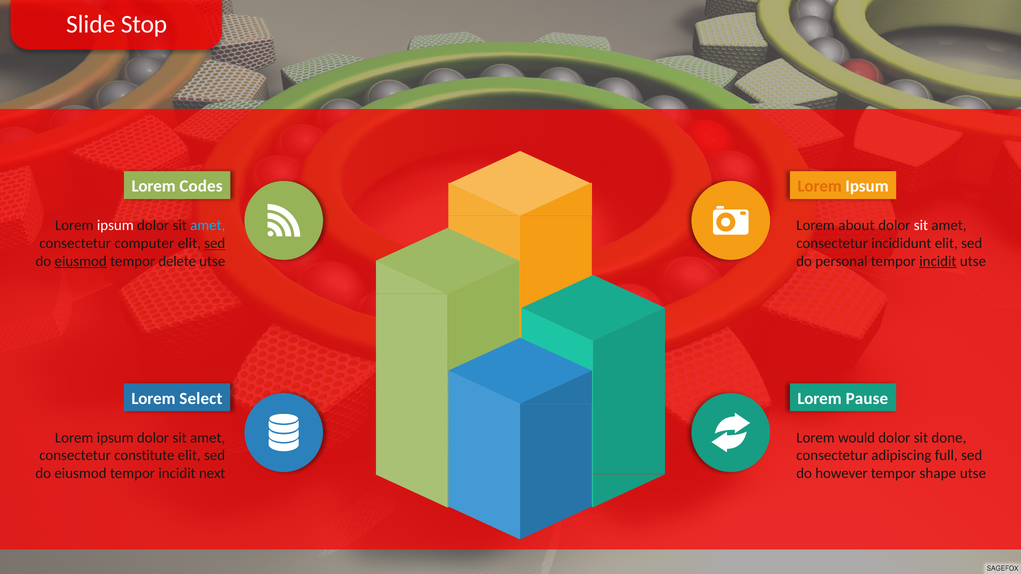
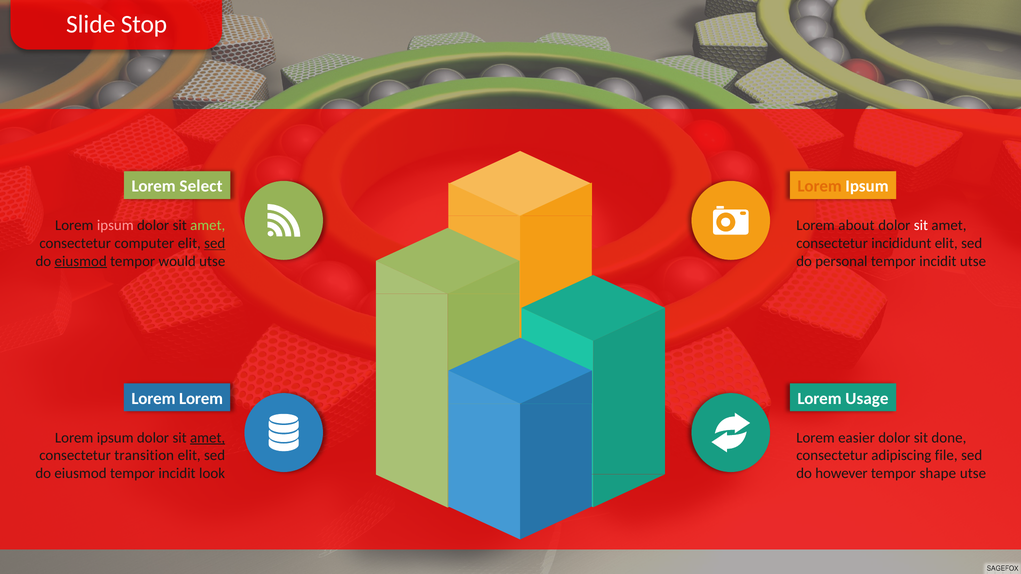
Codes: Codes -> Select (201, 186)
ipsum colour: white -> pink (115, 226)
amet colour: light blue -> light green (208, 226)
delete: delete -> would (177, 261)
incidit underline: present -> none (938, 261)
Select: Select -> Lorem (201, 399)
Pause: Pause -> Usage (867, 399)
amet underline: none -> present (208, 438)
would: would -> easier (856, 438)
constitute: constitute -> transition (144, 456)
full: full -> file (946, 456)
next: next -> look (212, 474)
